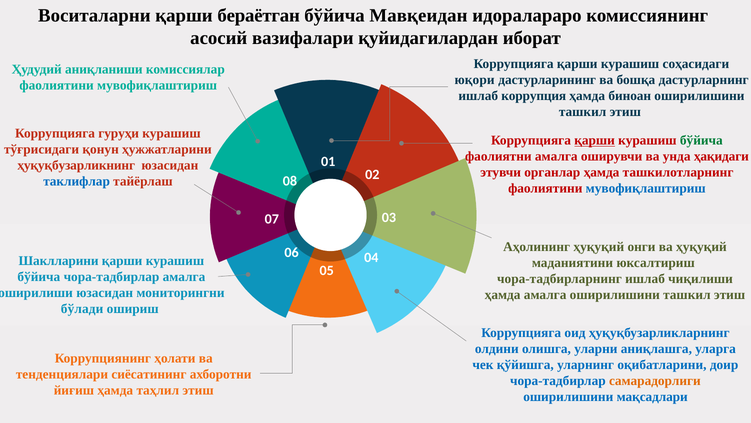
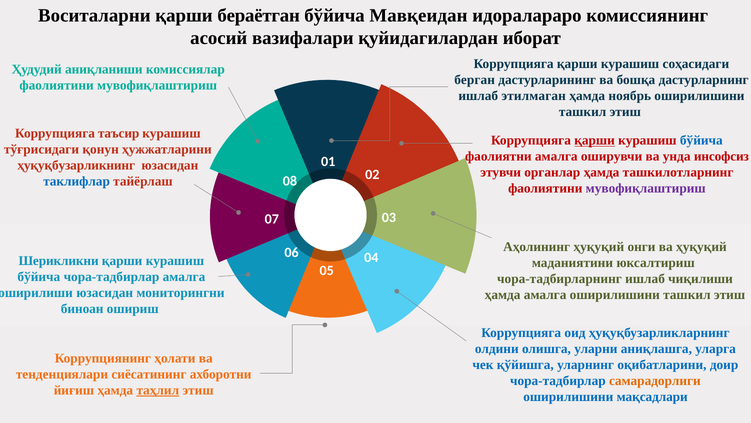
юқори: юқори -> берган (475, 80)
коррупция: коррупция -> этилмаган (534, 96)
биноан: биноан -> ноябрь (630, 96)
гуруҳи: гуруҳи -> таъсир (119, 133)
бўйича colour: green -> blue (701, 140)
ҳақидаги: ҳақидаги -> инсофсиз (721, 156)
мувофиқлаштириш colour: blue -> purple (646, 188)
Шаклларини: Шаклларини -> Шерикликни (59, 260)
бўлади: бўлади -> биноан (82, 308)
таҳлил underline: none -> present (158, 390)
